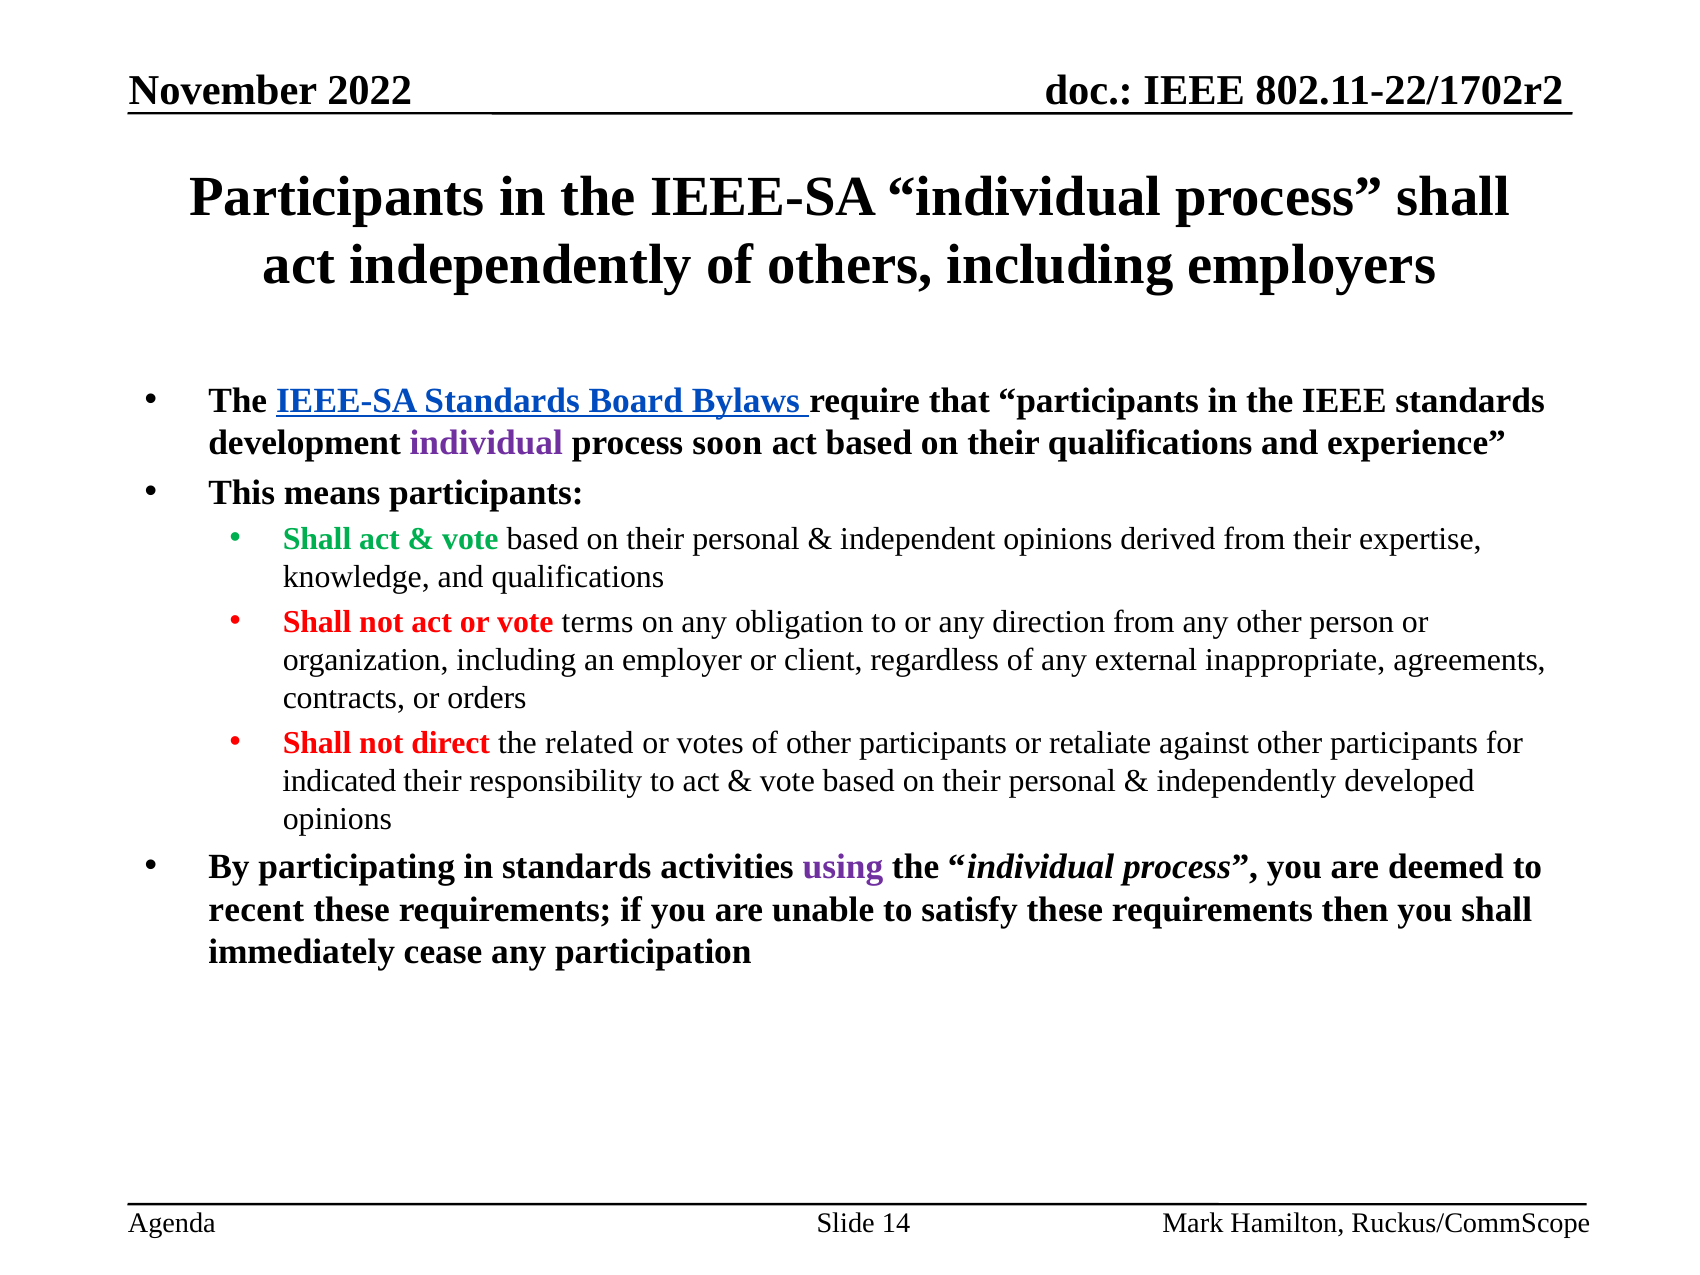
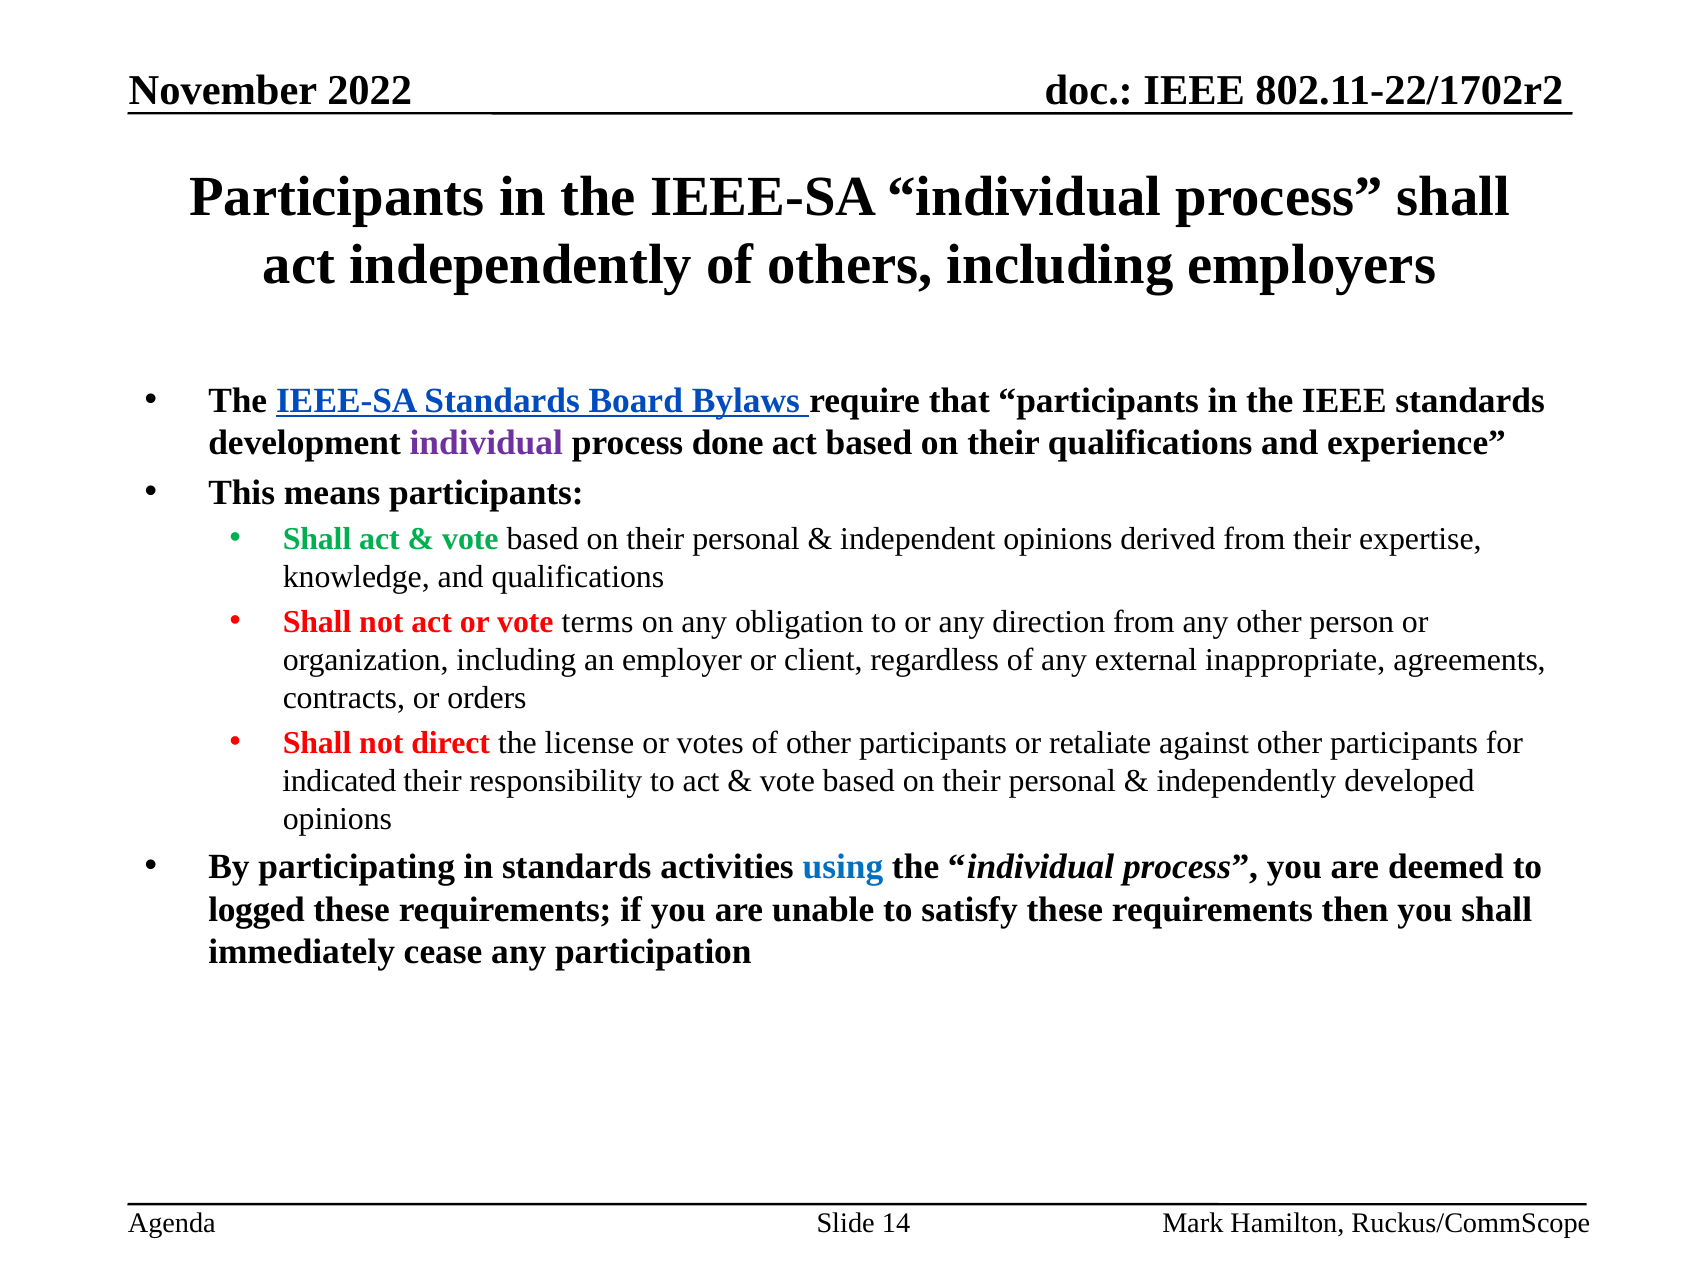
soon: soon -> done (728, 443)
related: related -> license (589, 743)
using colour: purple -> blue (843, 867)
recent: recent -> logged (257, 910)
